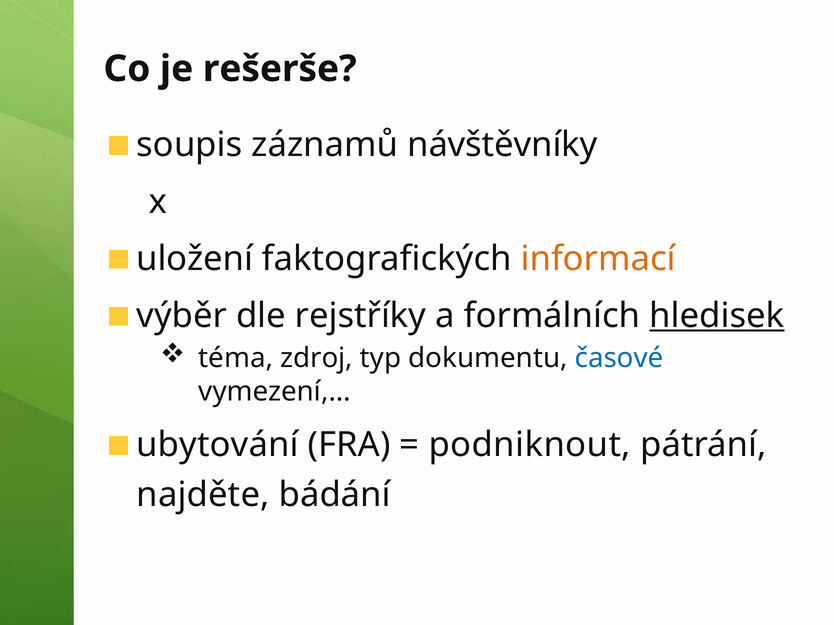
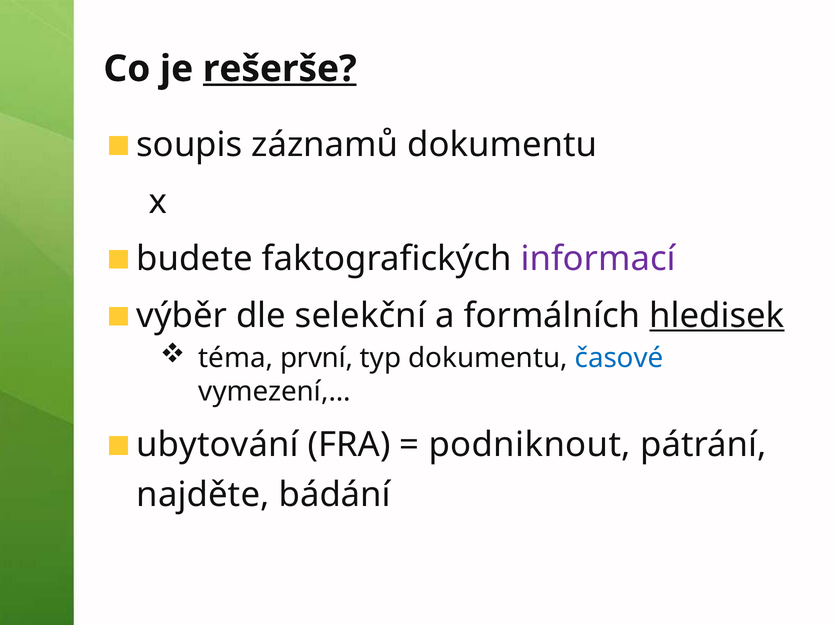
rešerše underline: none -> present (280, 69)
záznamů návštěvníky: návštěvníky -> dokumentu (502, 145)
uložení: uložení -> budete (195, 259)
informací colour: orange -> purple (598, 259)
rejstříky: rejstříky -> selekční (360, 316)
zdroj: zdroj -> první (317, 359)
